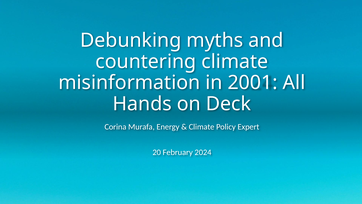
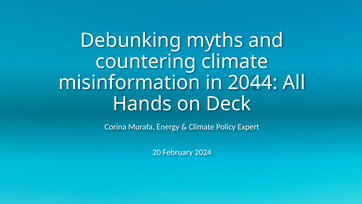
2001: 2001 -> 2044 (253, 83)
